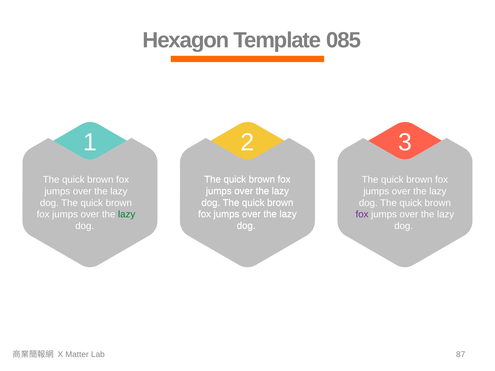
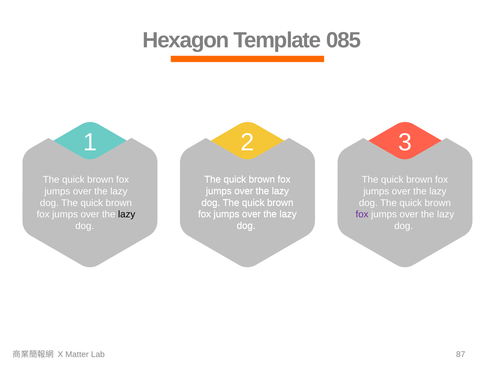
lazy colour: green -> black (127, 215)
